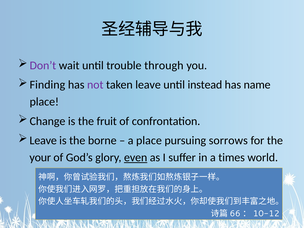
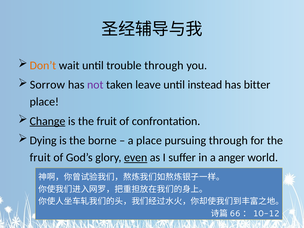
Don’t colour: purple -> orange (43, 65)
Finding: Finding -> Sorrow (47, 85)
name: name -> bitter (257, 85)
Change underline: none -> present (47, 121)
Leave: Leave -> Dying (43, 140)
pursuing sorrows: sorrows -> through (228, 140)
your: your -> fruit (40, 157)
times: times -> anger (232, 157)
